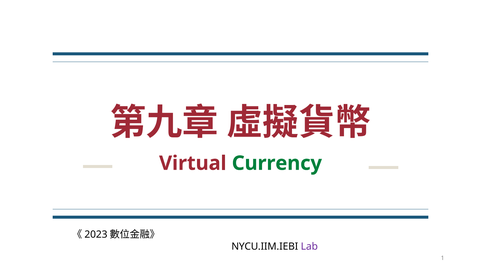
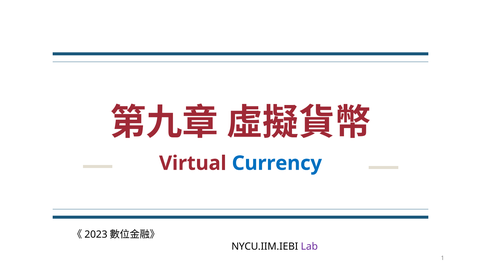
Currency colour: green -> blue (277, 163)
